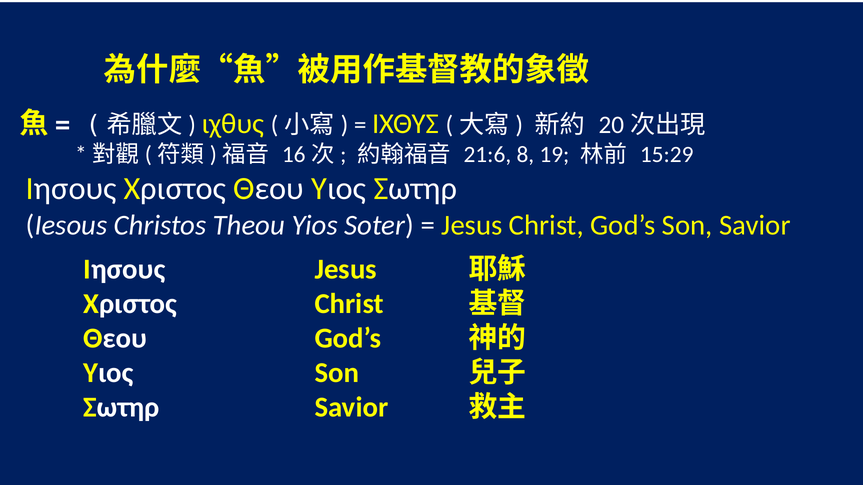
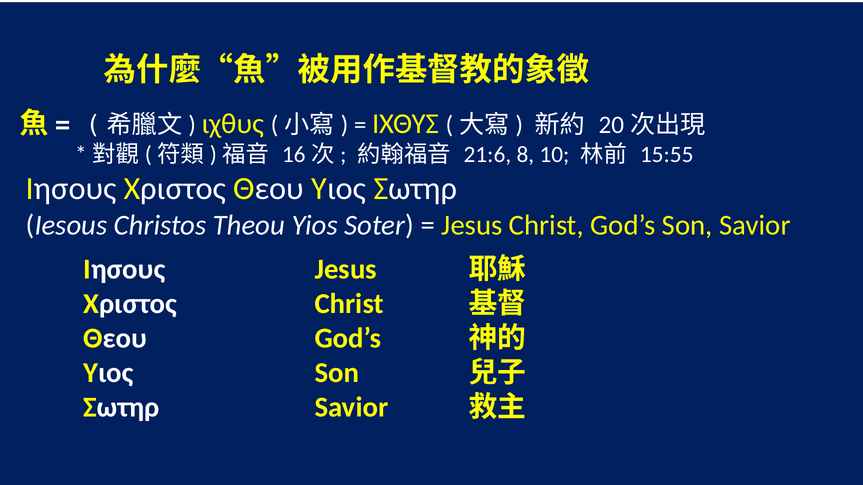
19: 19 -> 10 (554, 155)
15:29: 15:29 -> 15:55 (667, 155)
